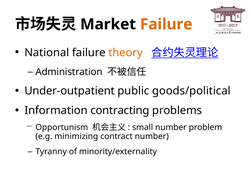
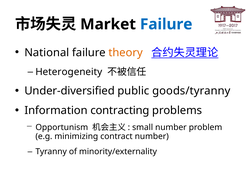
Failure colour: orange -> blue (166, 24)
Administration: Administration -> Heterogeneity (69, 72)
Under-outpatient: Under-outpatient -> Under-diversified (70, 91)
goods/political: goods/political -> goods/tyranny (191, 91)
